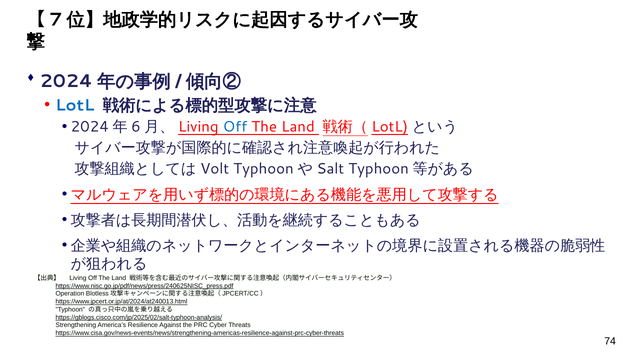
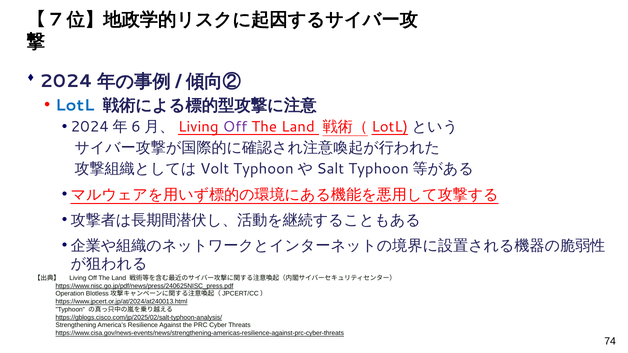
Off colour: blue -> purple (235, 127)
